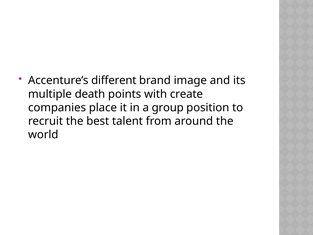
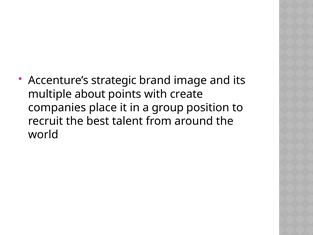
different: different -> strategic (114, 80)
death: death -> about (90, 94)
